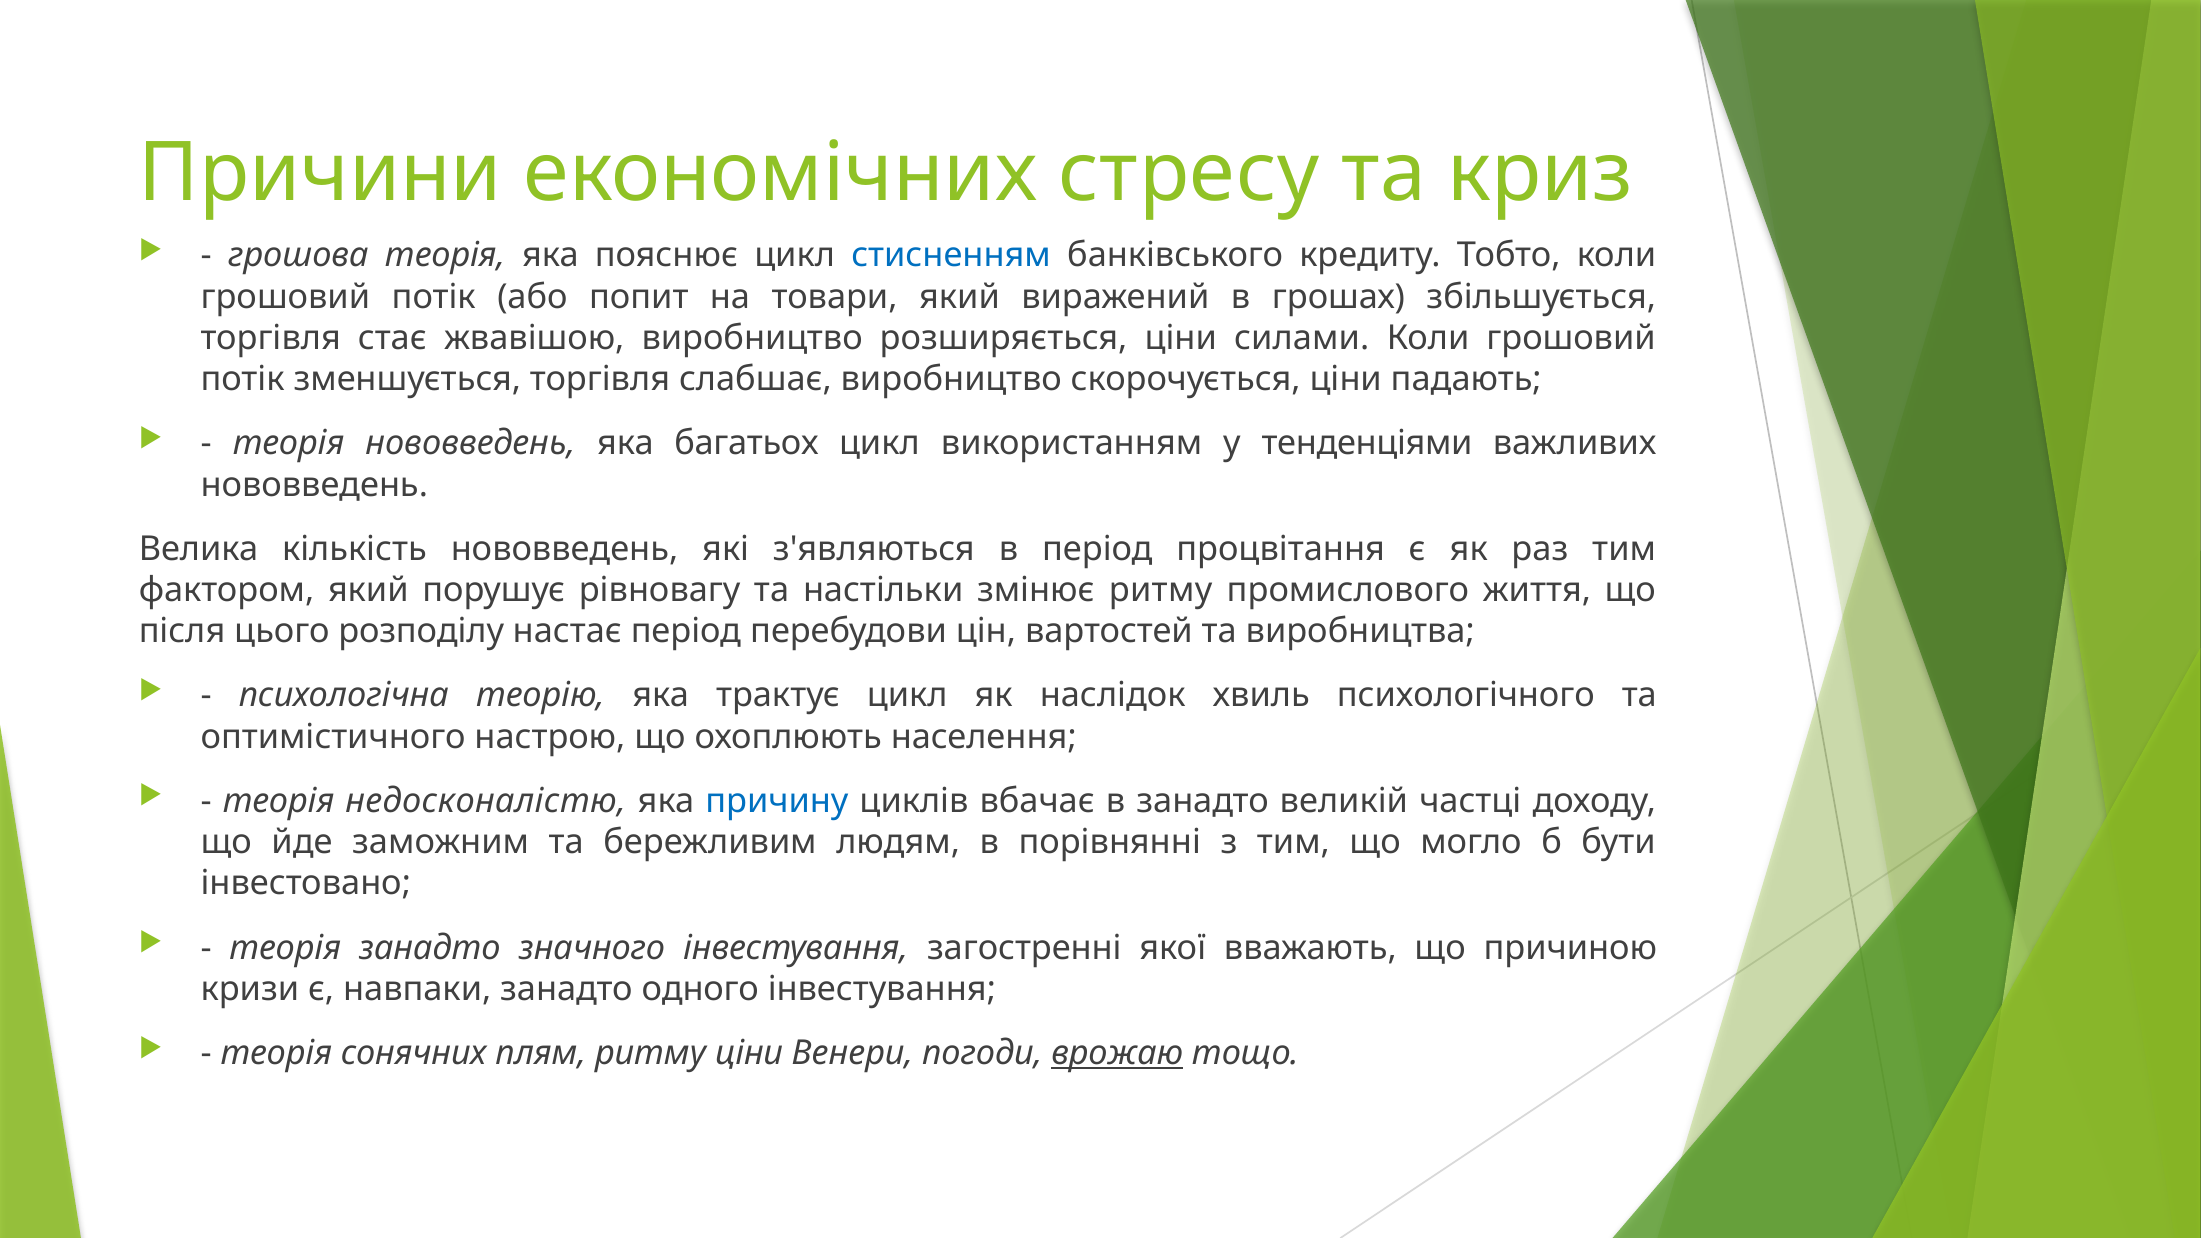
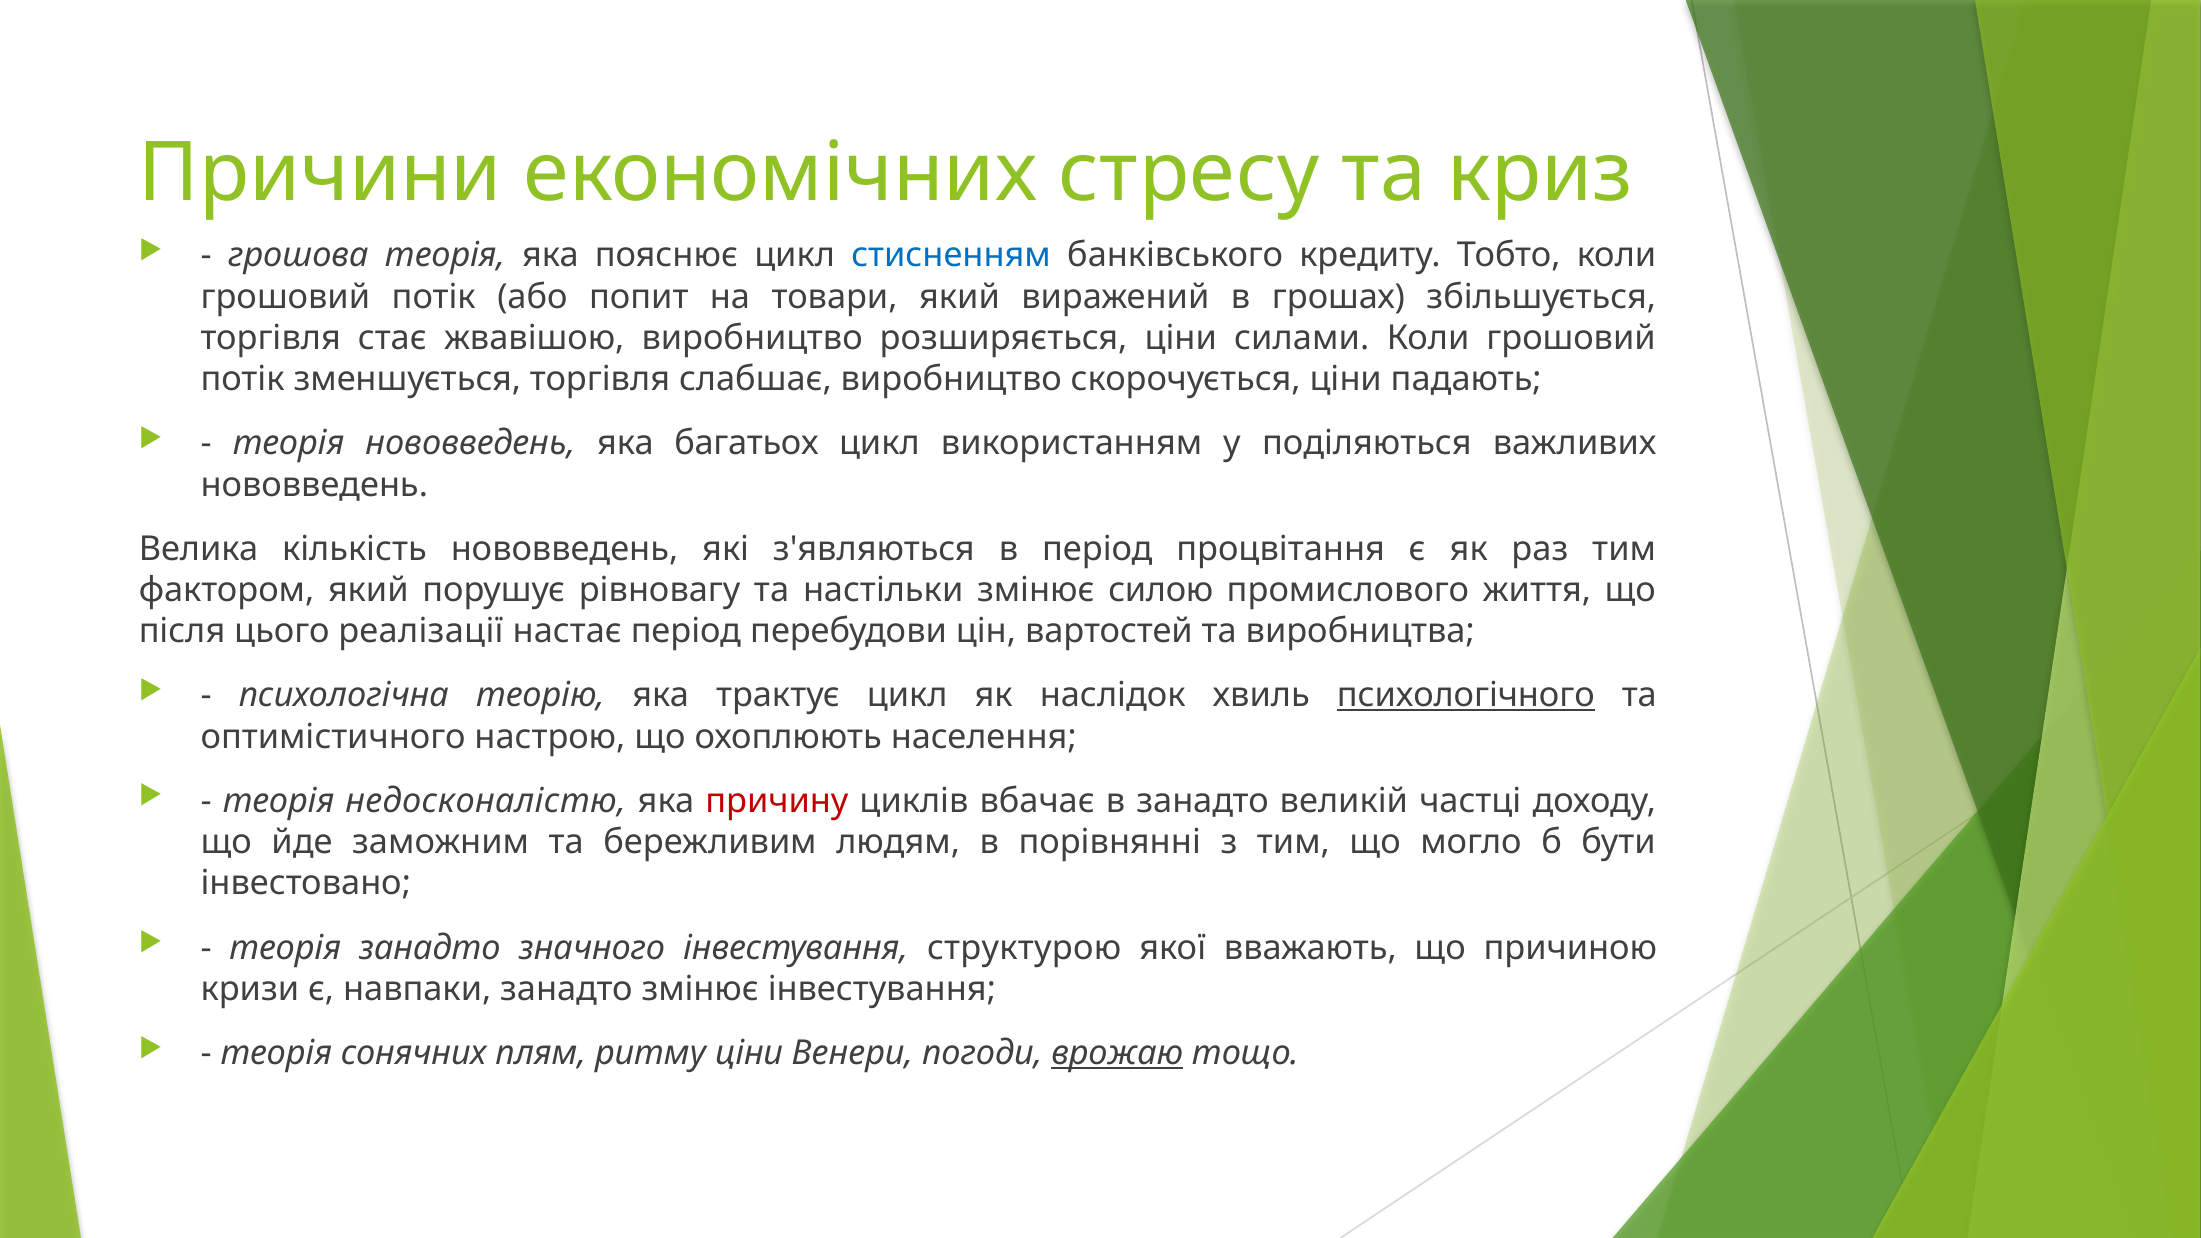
тенденціями: тенденціями -> поділяються (1367, 443)
змінює ритму: ритму -> силою (1161, 590)
розподілу: розподілу -> реалізації (421, 631)
психологічного underline: none -> present (1466, 696)
причину colour: blue -> red (777, 801)
загостренні: загостренні -> структурою (1024, 948)
занадто одного: одного -> змінює (700, 989)
